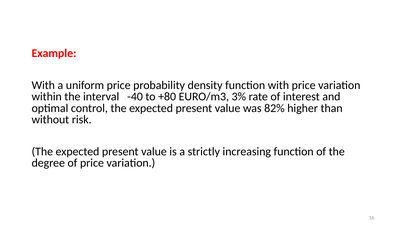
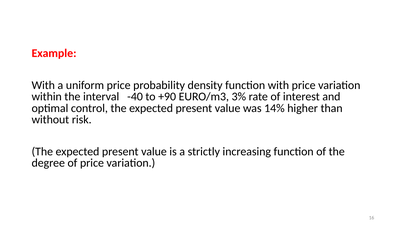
+80: +80 -> +90 (167, 97)
82%: 82% -> 14% (274, 108)
